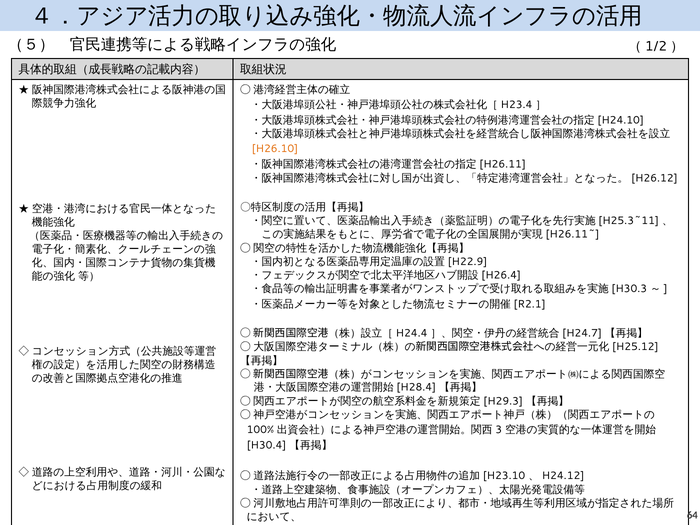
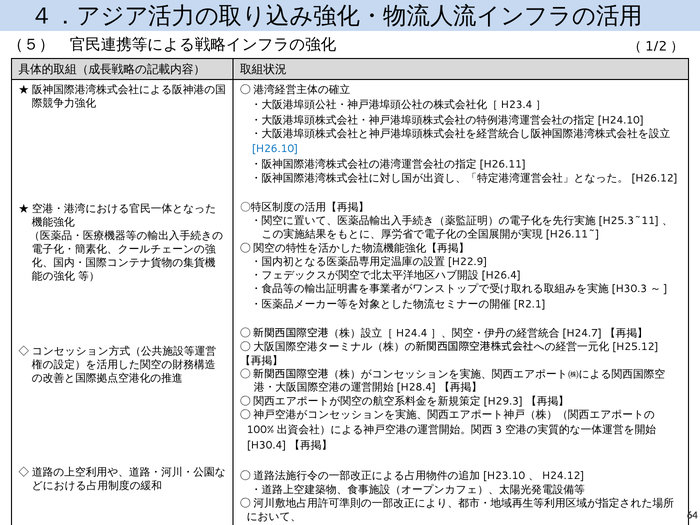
H26.10 colour: orange -> blue (275, 149)
